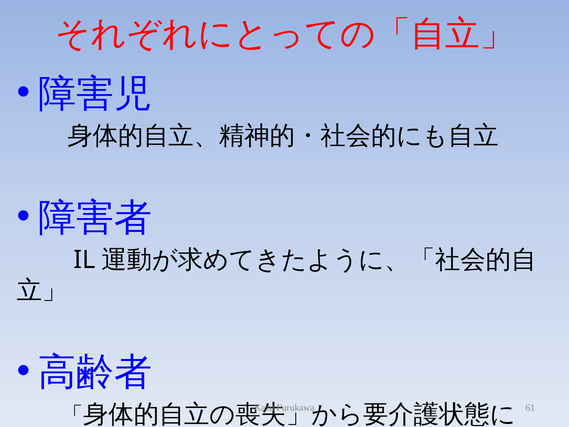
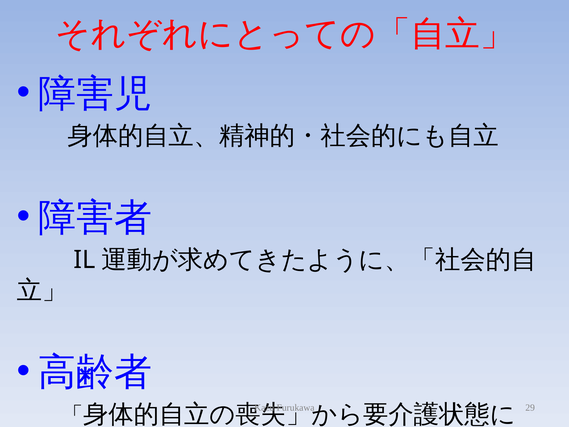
61: 61 -> 29 (530, 408)
